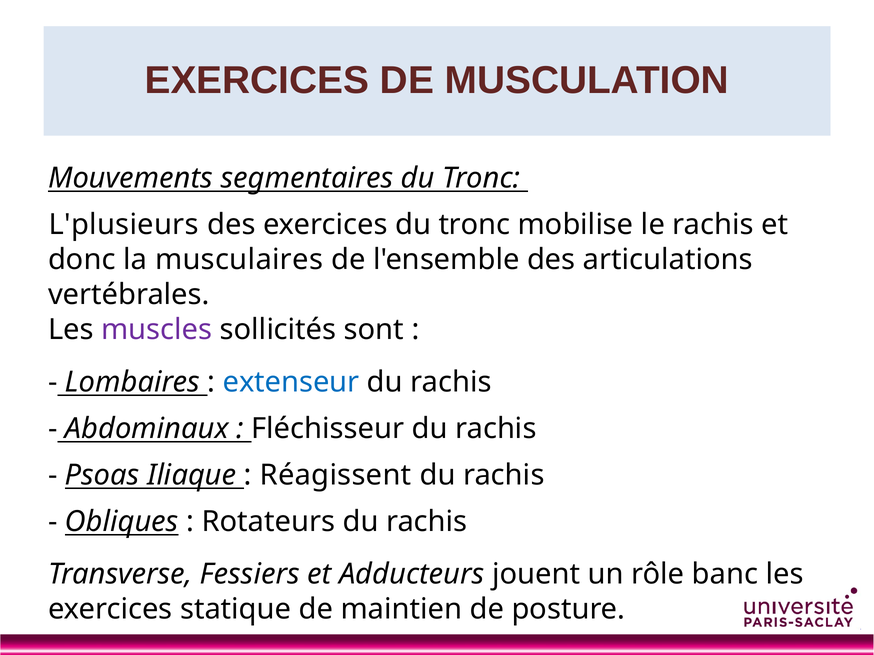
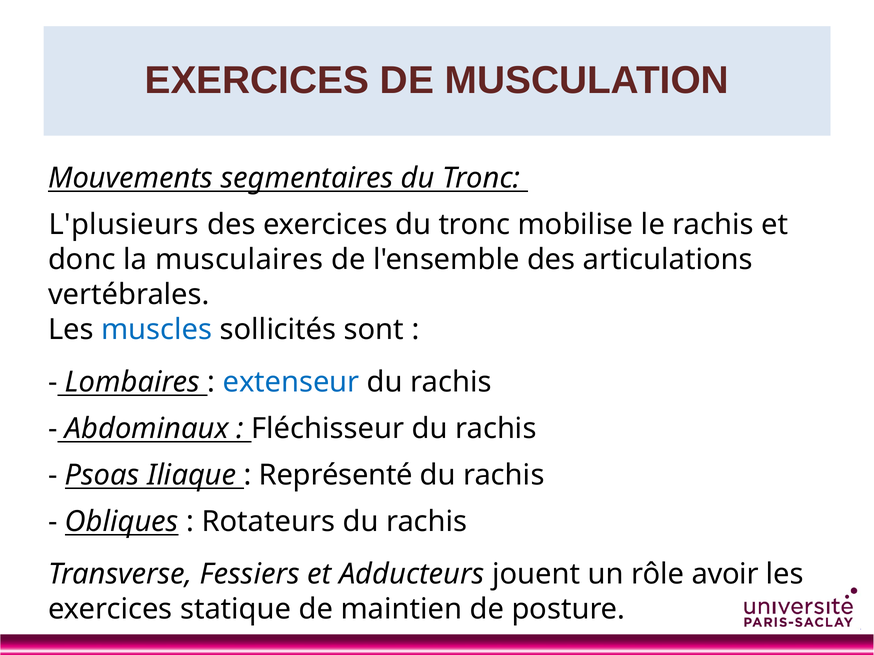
muscles colour: purple -> blue (157, 330)
Réagissent: Réagissent -> Représenté (336, 475)
banc: banc -> avoir (725, 574)
